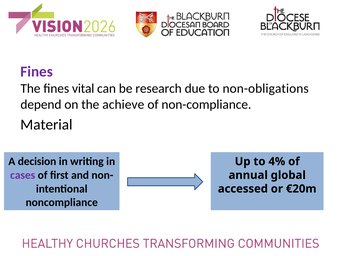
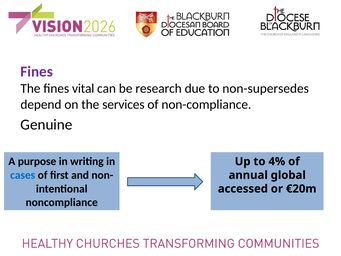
non-obligations: non-obligations -> non-supersedes (266, 88)
achieve: achieve -> services (123, 104)
Material: Material -> Genuine (46, 125)
decision: decision -> purpose (37, 161)
cases colour: purple -> blue (23, 175)
